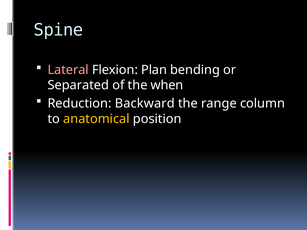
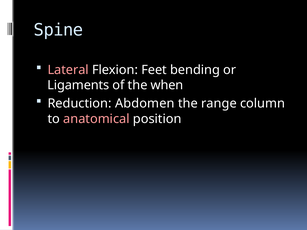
Plan: Plan -> Feet (154, 70)
Separated: Separated -> Ligaments (78, 85)
Backward: Backward -> Abdomen (145, 104)
anatomical colour: yellow -> pink (96, 119)
